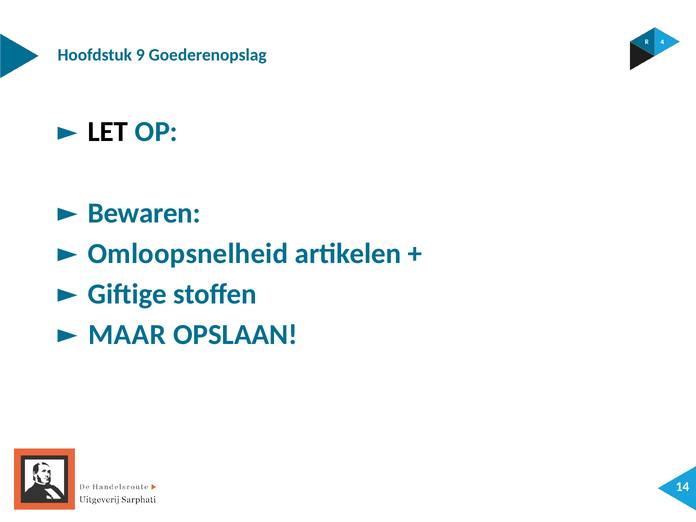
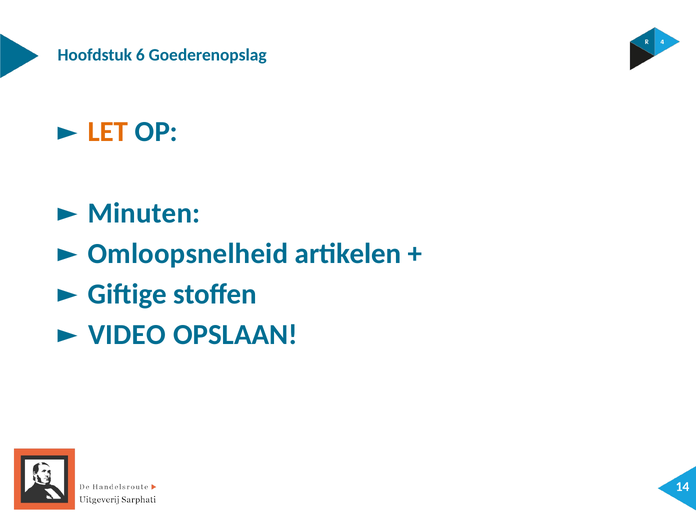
9: 9 -> 6 (140, 55)
LET colour: black -> orange (108, 132)
Bewaren: Bewaren -> Minuten (144, 213)
MAAR: MAAR -> VIDEO (127, 335)
